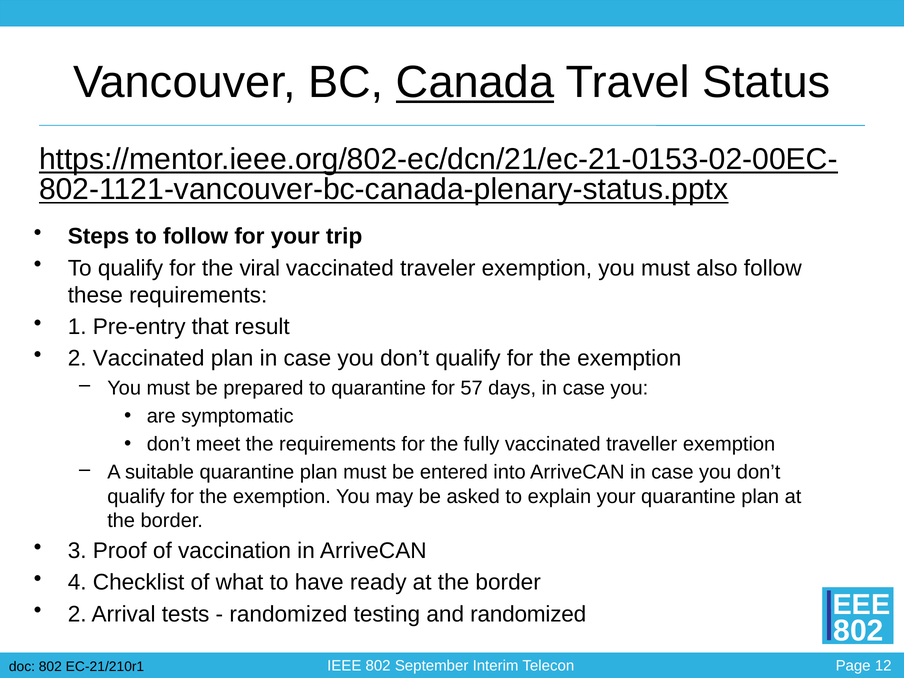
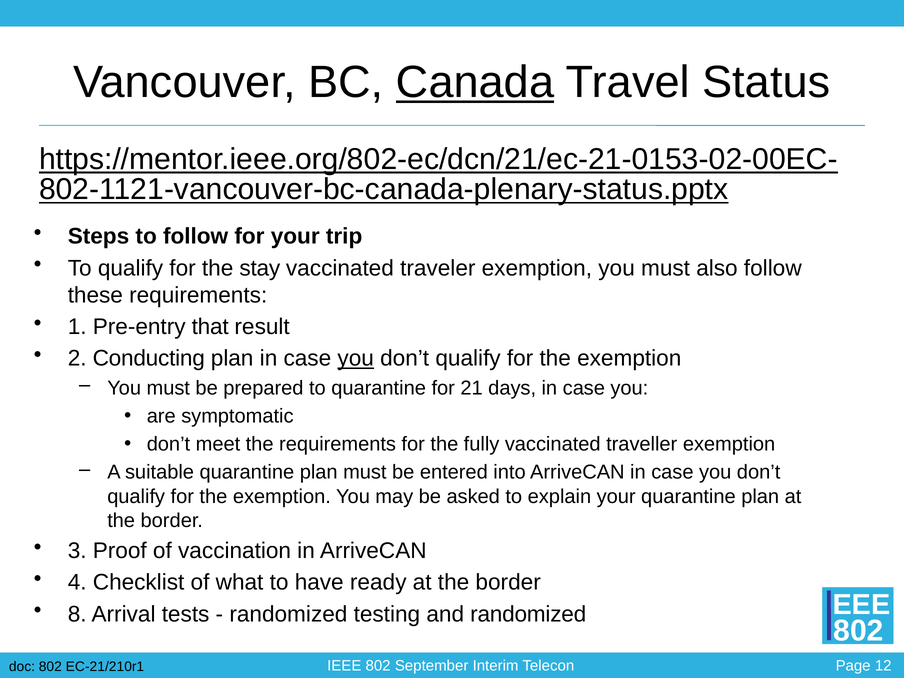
viral: viral -> stay (260, 268)
2 Vaccinated: Vaccinated -> Conducting (149, 359)
you underline: none -> present (356, 359)
57: 57 -> 21 (472, 388)
2: 2 -> 8 (77, 614)
